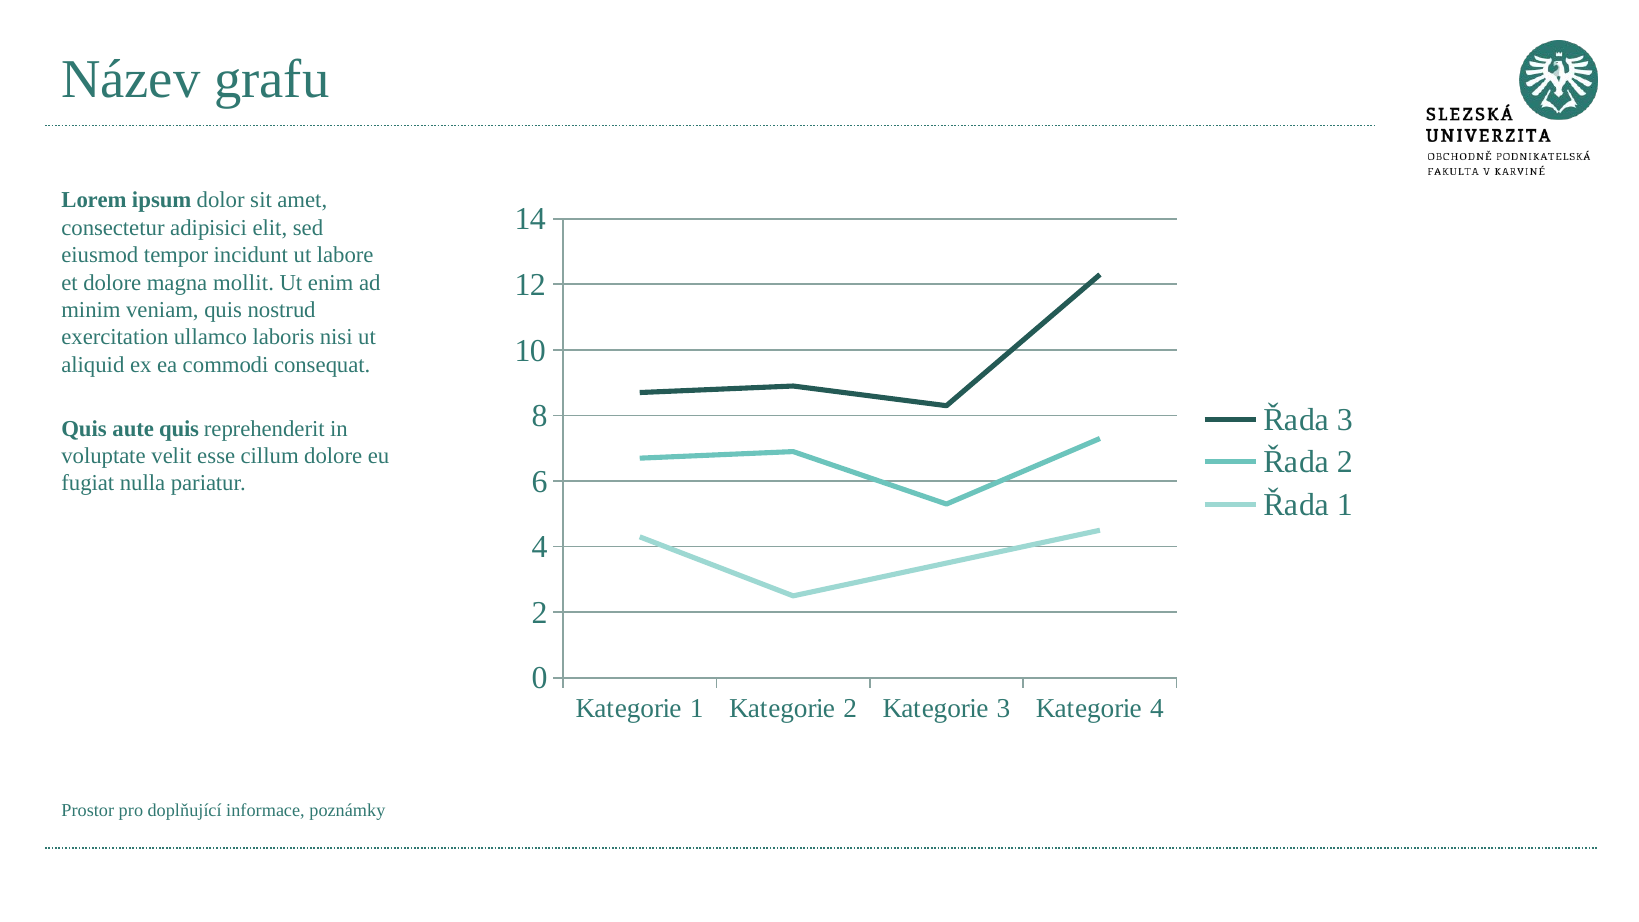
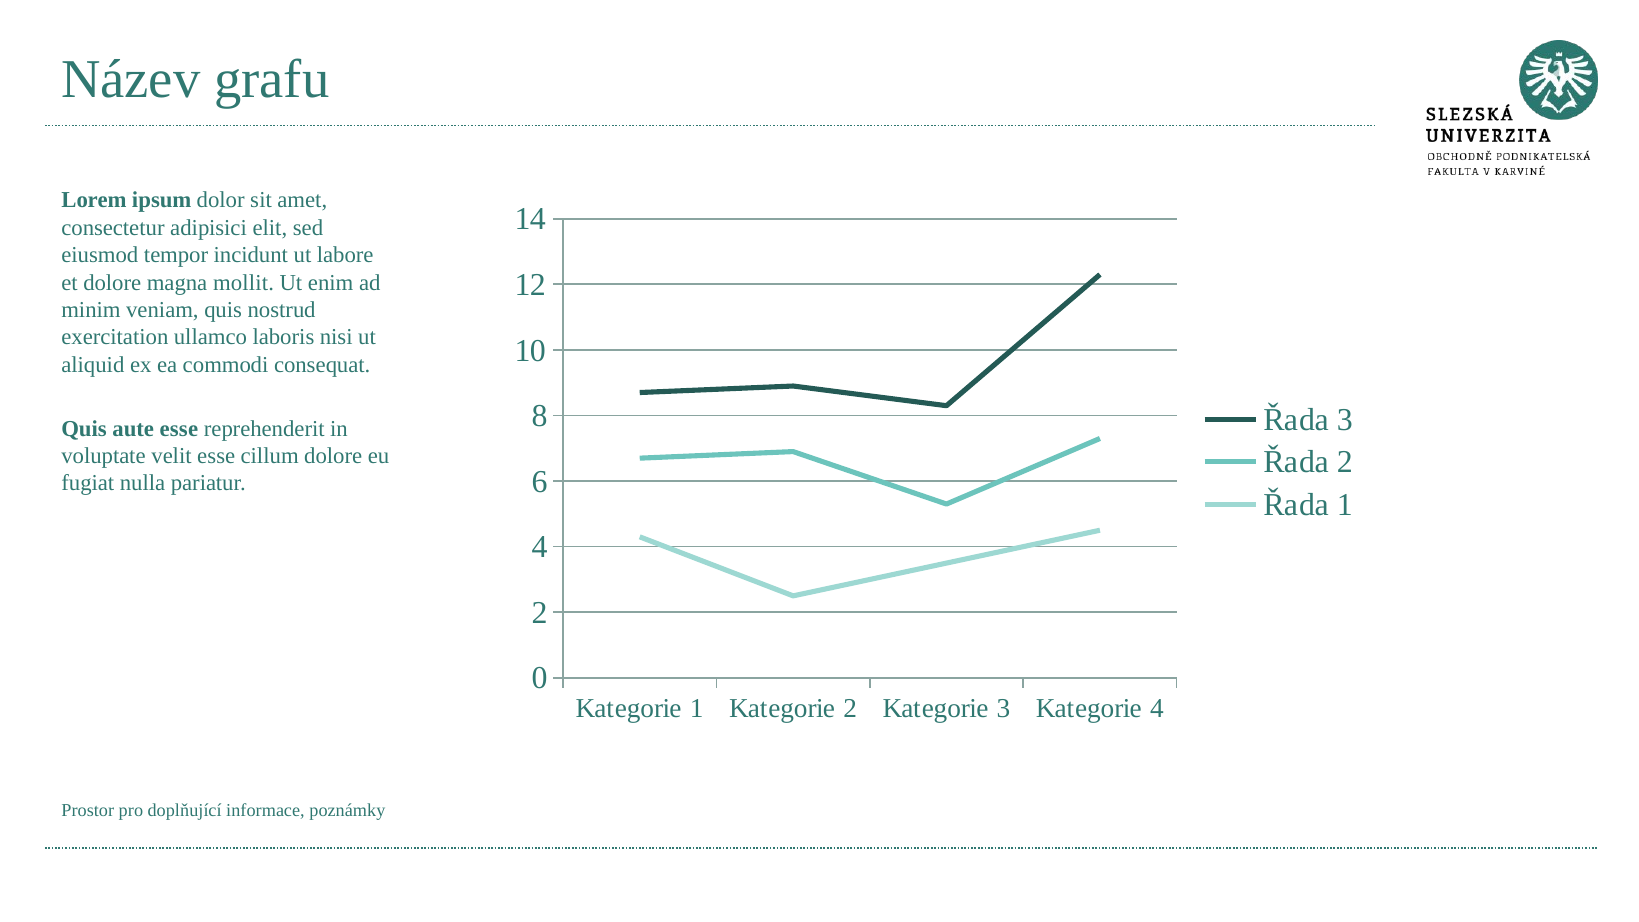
aute quis: quis -> esse (179, 428)
